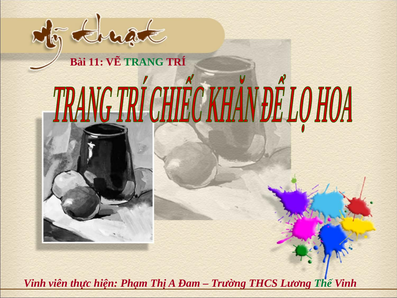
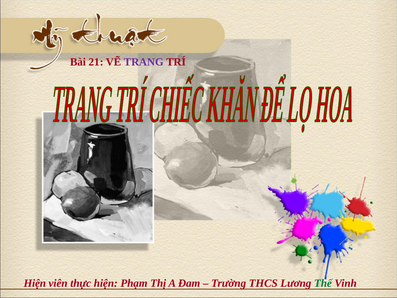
11: 11 -> 21 (96, 62)
TRANG colour: green -> purple (144, 62)
Vinh: Vinh -> Hiện (35, 283)
